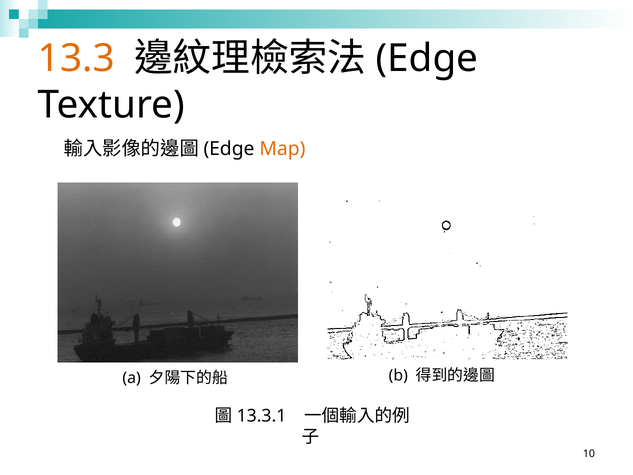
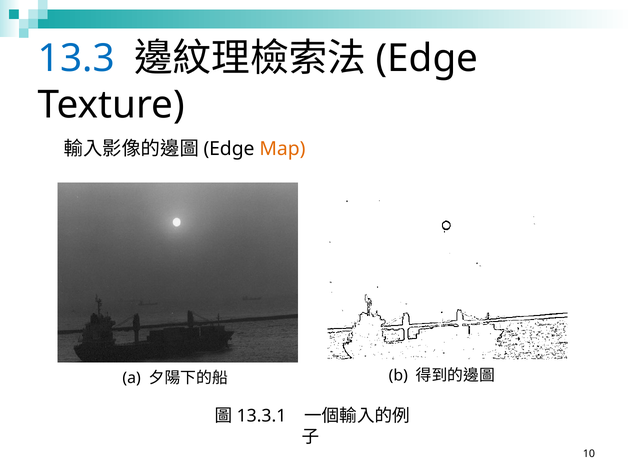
13.3 colour: orange -> blue (76, 59)
